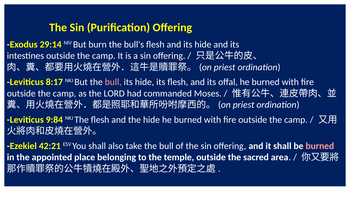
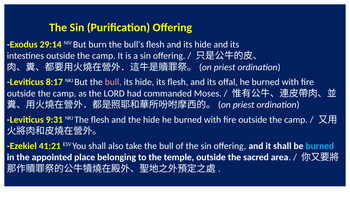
9:84: 9:84 -> 9:31 (54, 120)
42:21: 42:21 -> 41:21 (50, 146)
burned colour: pink -> light blue (320, 146)
